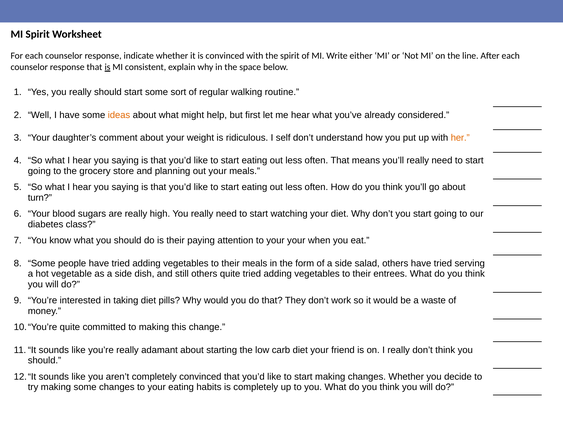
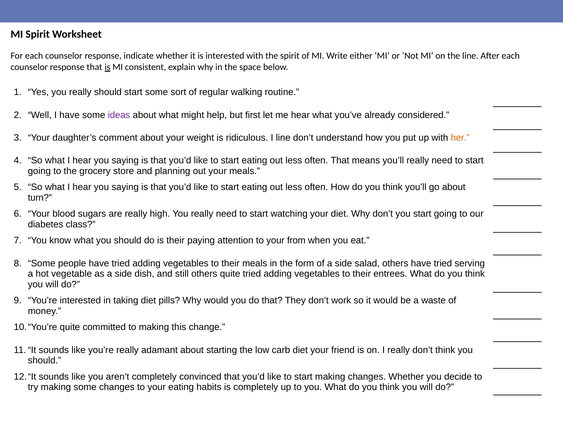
is convinced: convinced -> interested (225, 56)
ideas colour: orange -> purple (119, 115)
I self: self -> line (283, 138)
your your: your -> from (296, 241)
